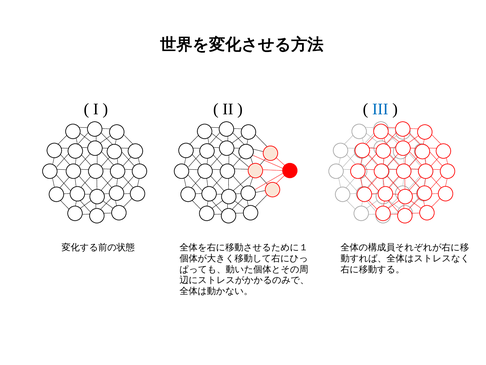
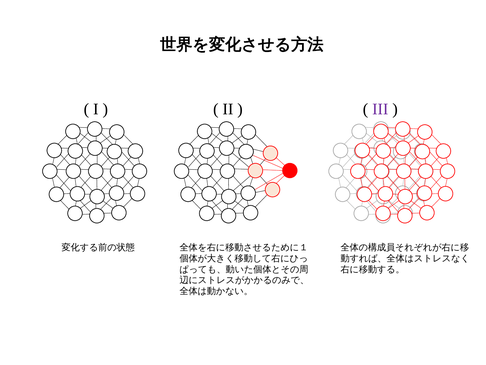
III colour: blue -> purple (380, 109)
